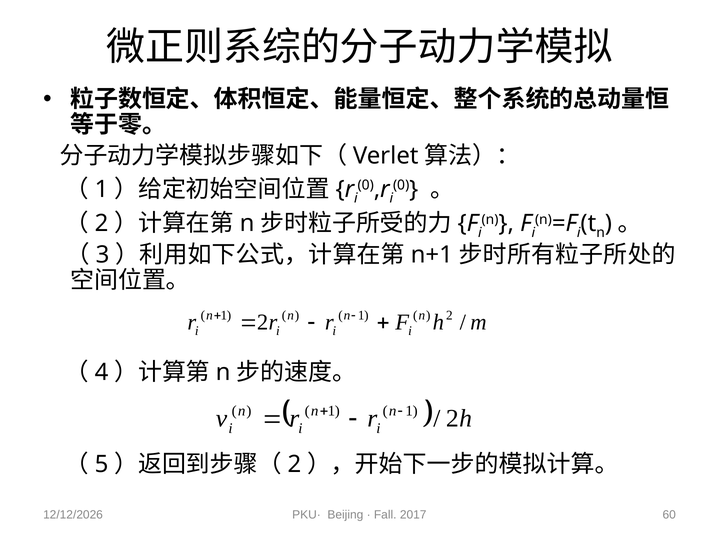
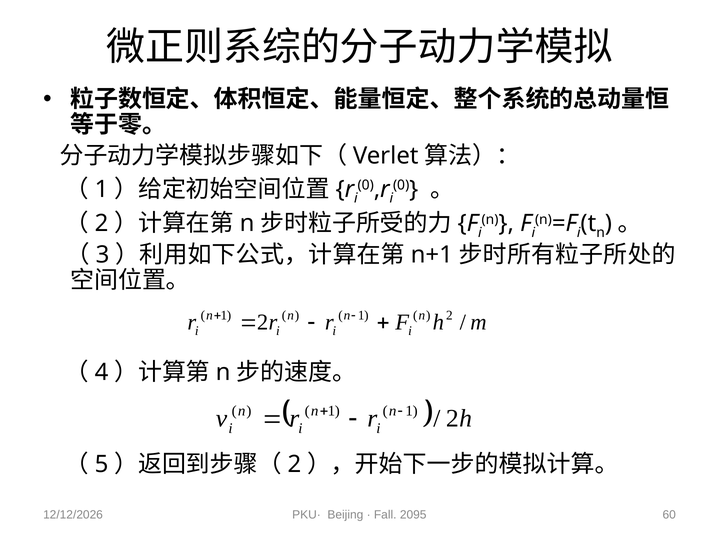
2017: 2017 -> 2095 (413, 515)
